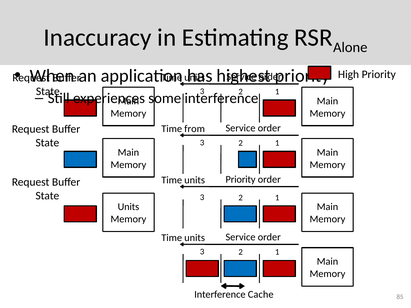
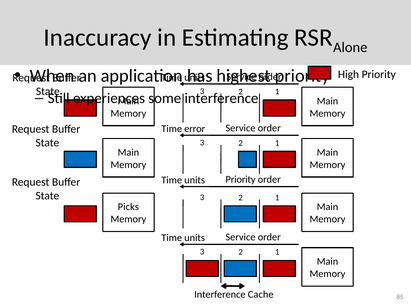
from: from -> error (195, 129)
Units: Units -> Picks (128, 207)
